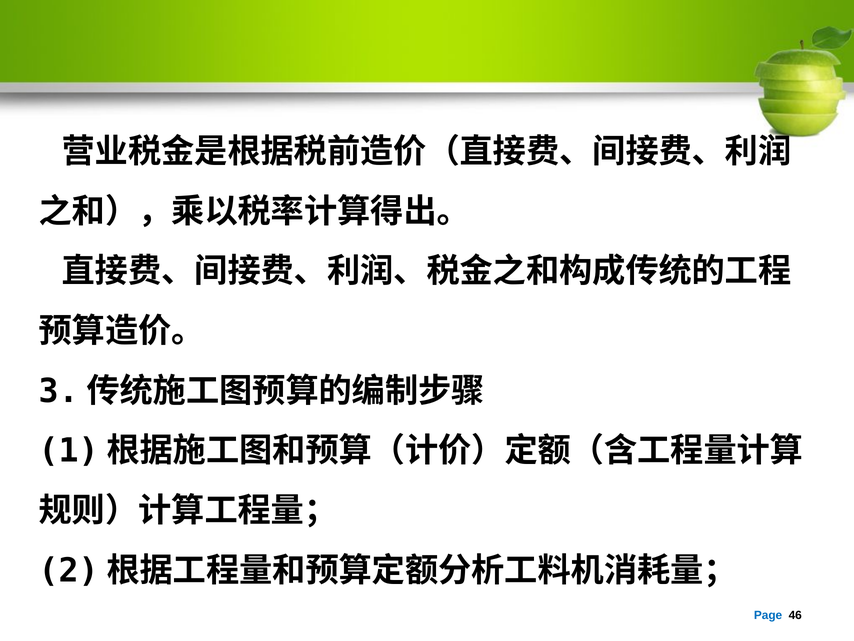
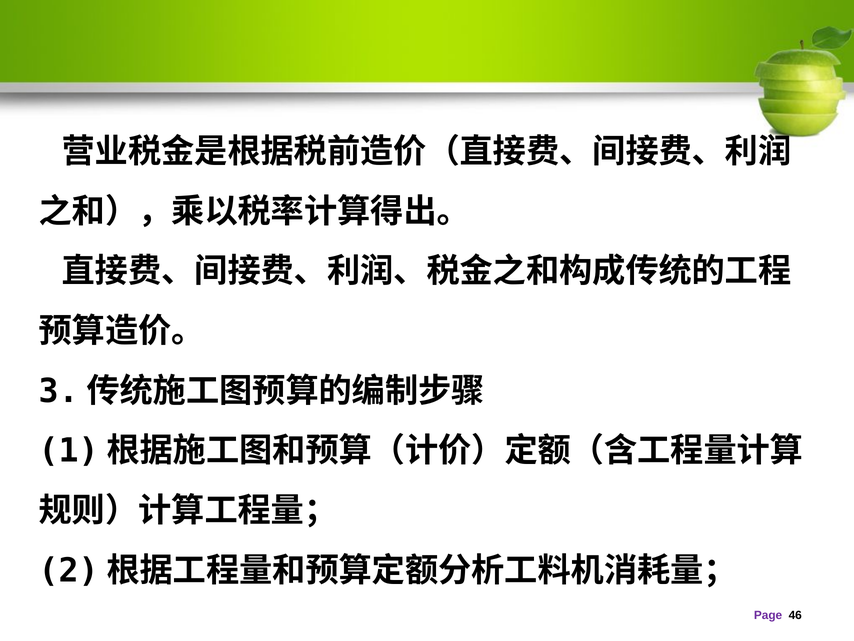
Page colour: blue -> purple (768, 615)
